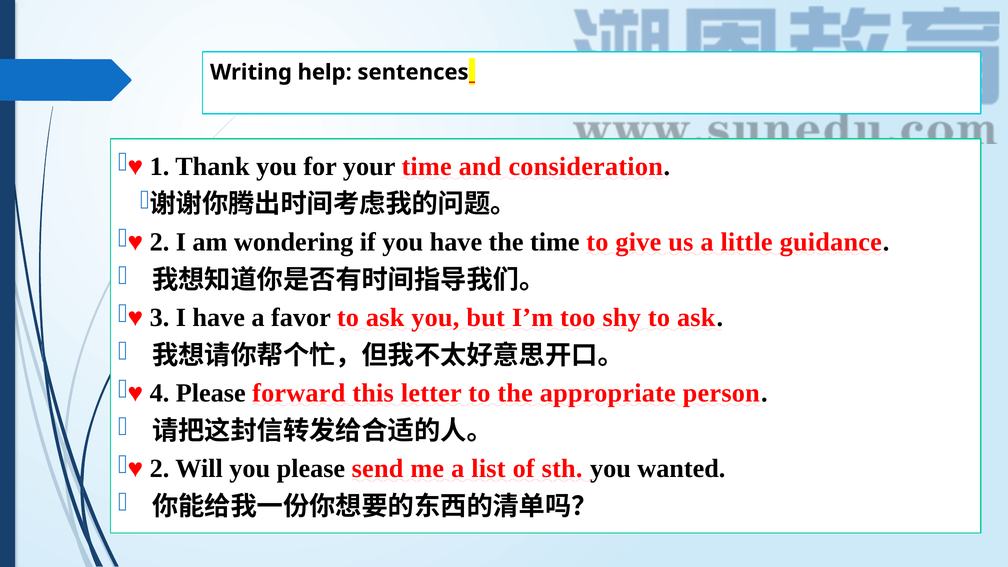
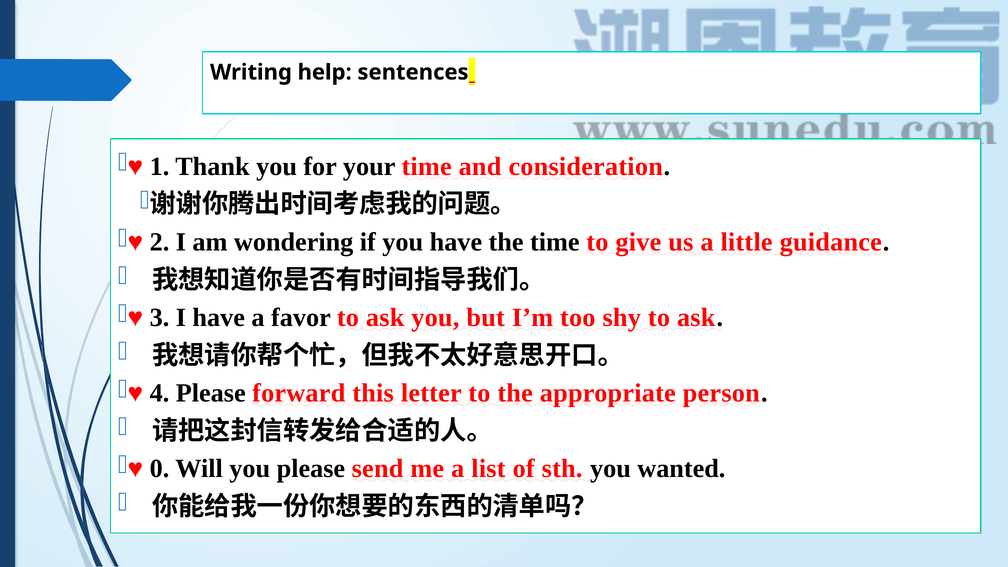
2: 2 -> 0 (159, 469)
